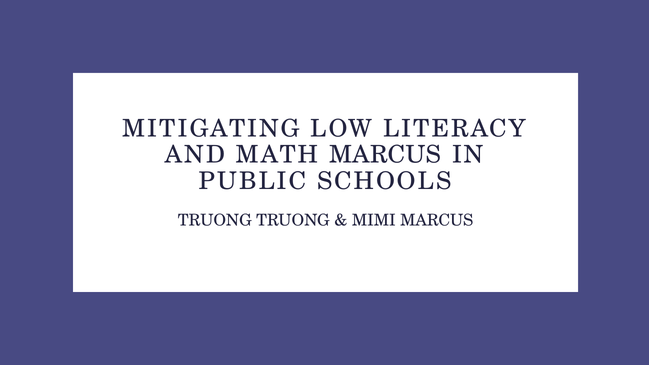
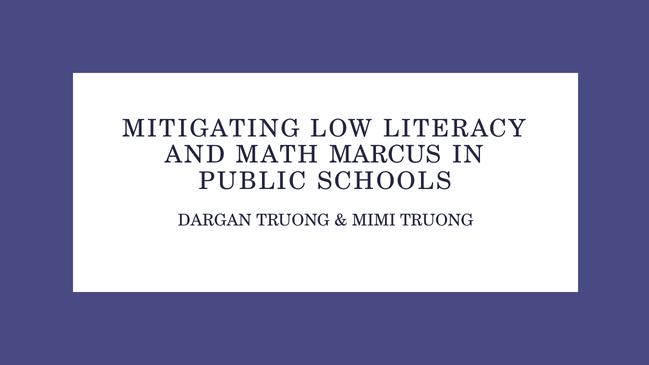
TRUONG: TRUONG -> DARGAN (215, 221)
MIMI MARCUS: MARCUS -> TRUONG (437, 221)
